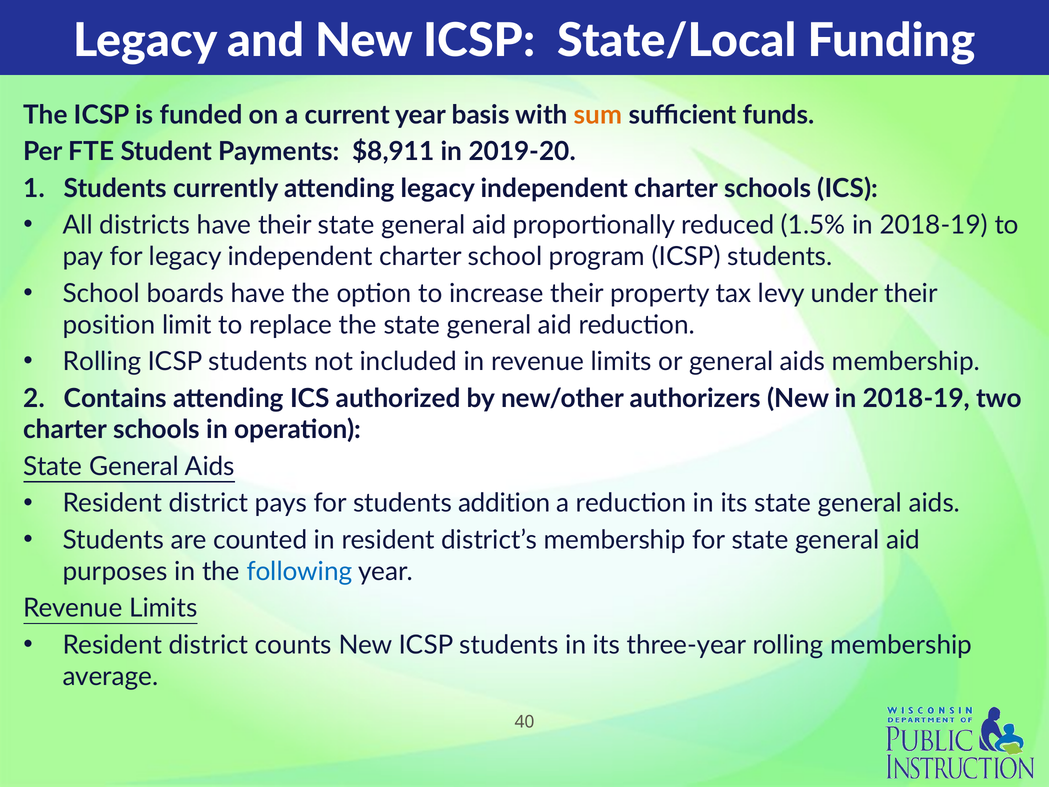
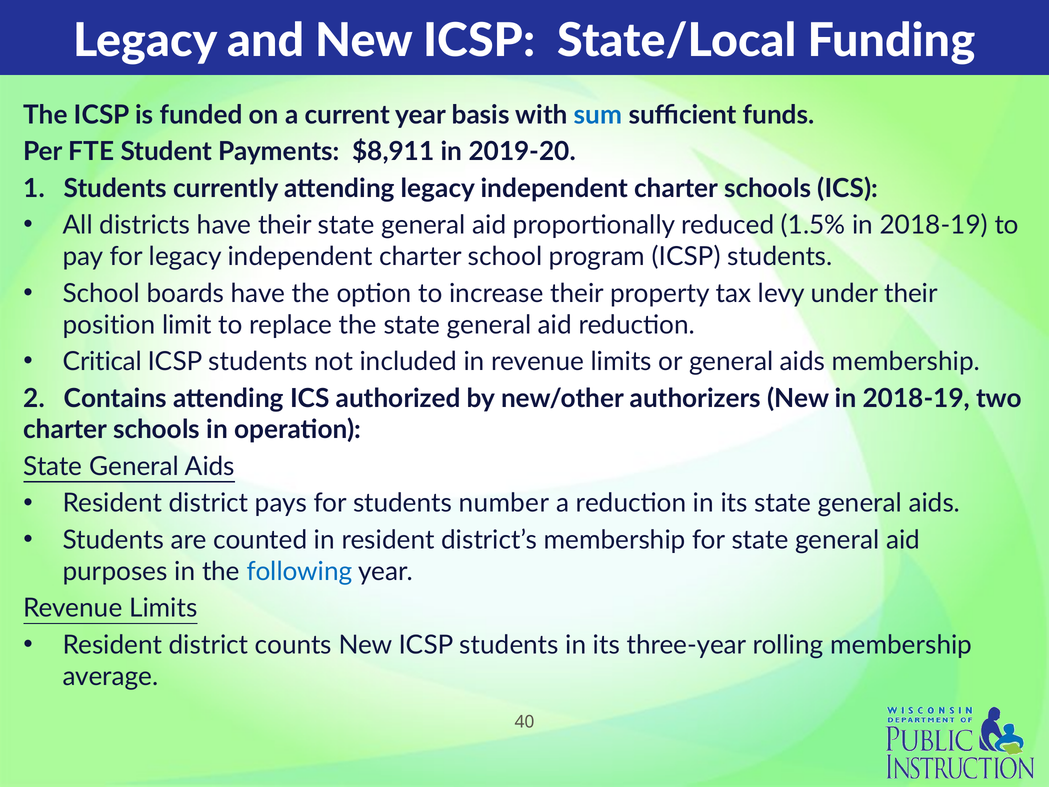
sum colour: orange -> blue (598, 115)
Rolling: Rolling -> Critical (102, 362)
addition: addition -> number (504, 503)
